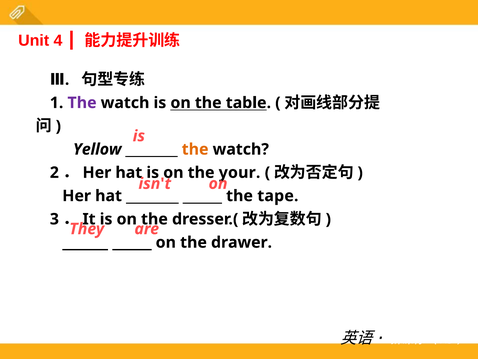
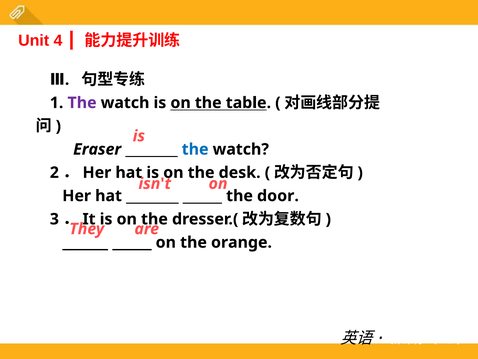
Yellow: Yellow -> Eraser (97, 149)
the colour: orange -> blue (195, 149)
your: your -> desk (240, 172)
tape: tape -> door (278, 196)
drawer: drawer -> orange (241, 242)
